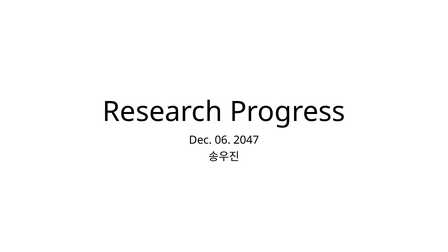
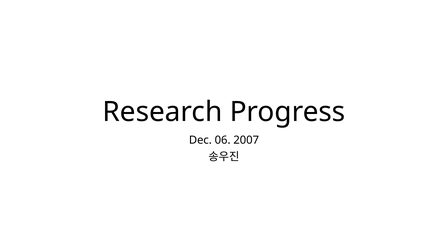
2047: 2047 -> 2007 (246, 140)
